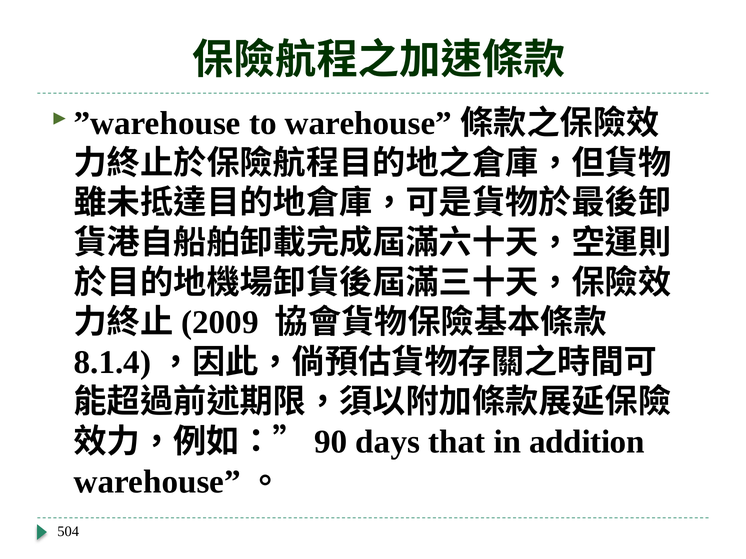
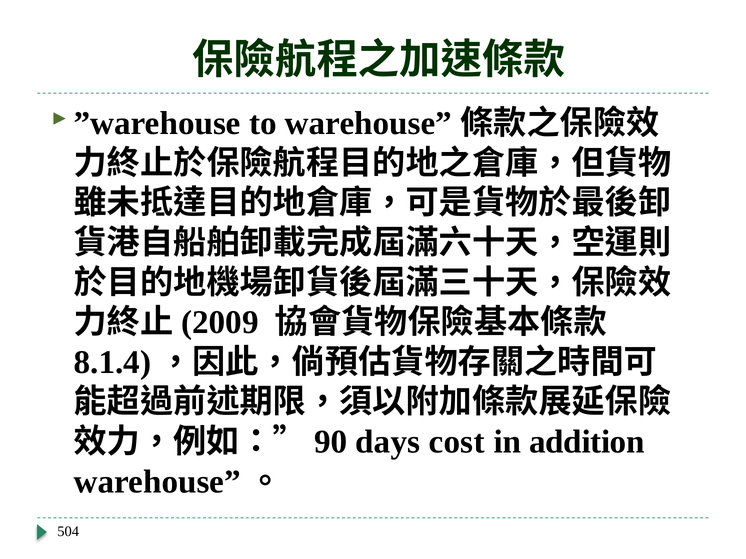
that: that -> cost (457, 442)
